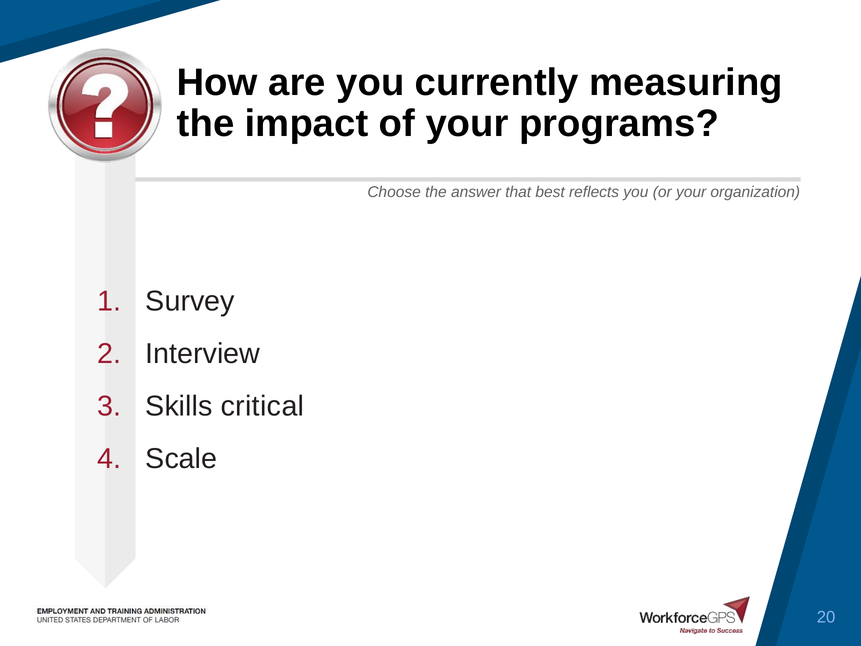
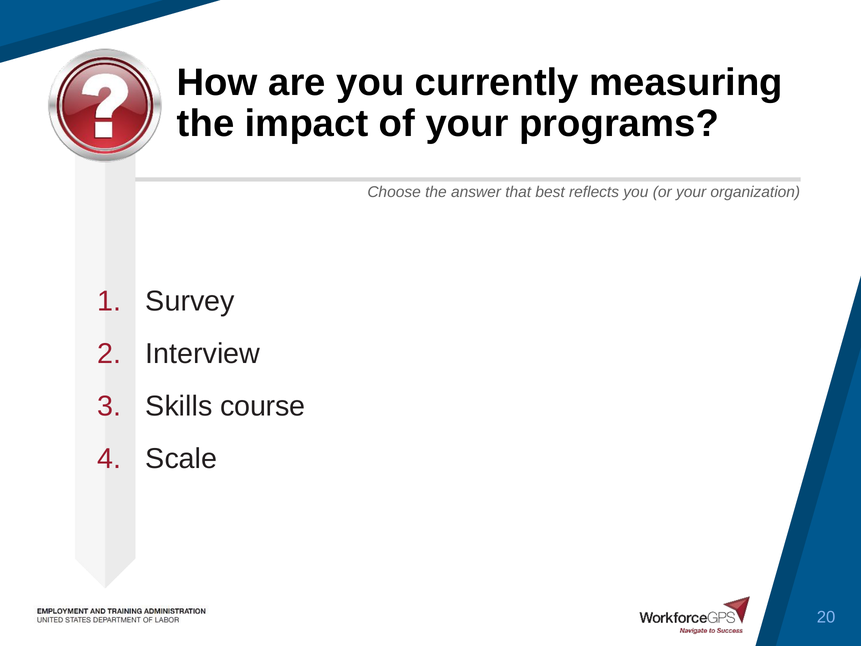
critical: critical -> course (263, 406)
